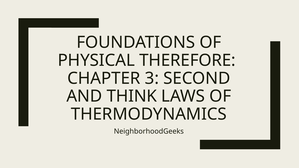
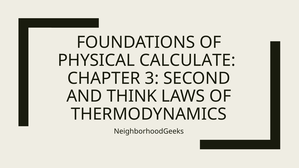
THEREFORE: THEREFORE -> CALCULATE (187, 60)
